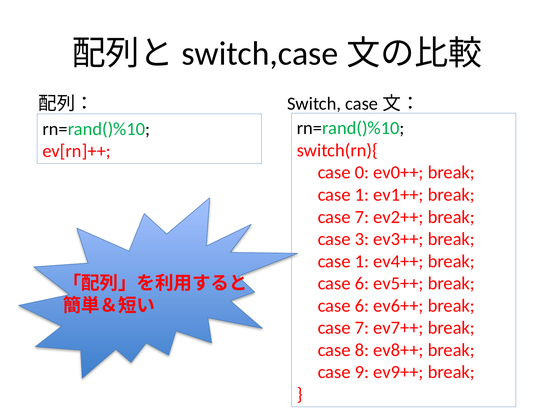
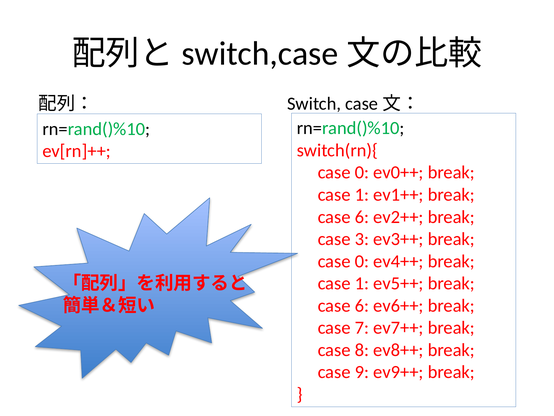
7: 7 -> 6 (362, 217)
1: 1 -> 0 (362, 261)
6: 6 -> 1 (362, 283)
